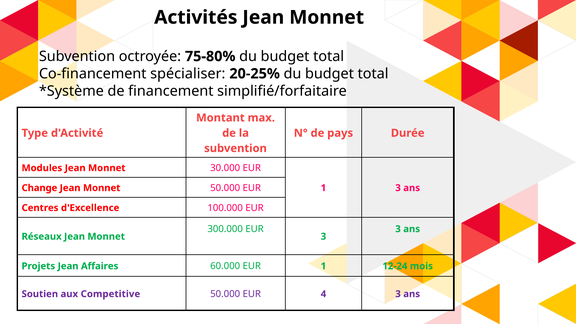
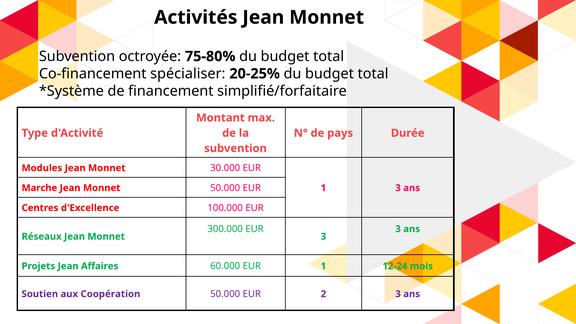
Change: Change -> Marche (39, 188)
Competitive: Competitive -> Coopération (110, 294)
4: 4 -> 2 (323, 294)
